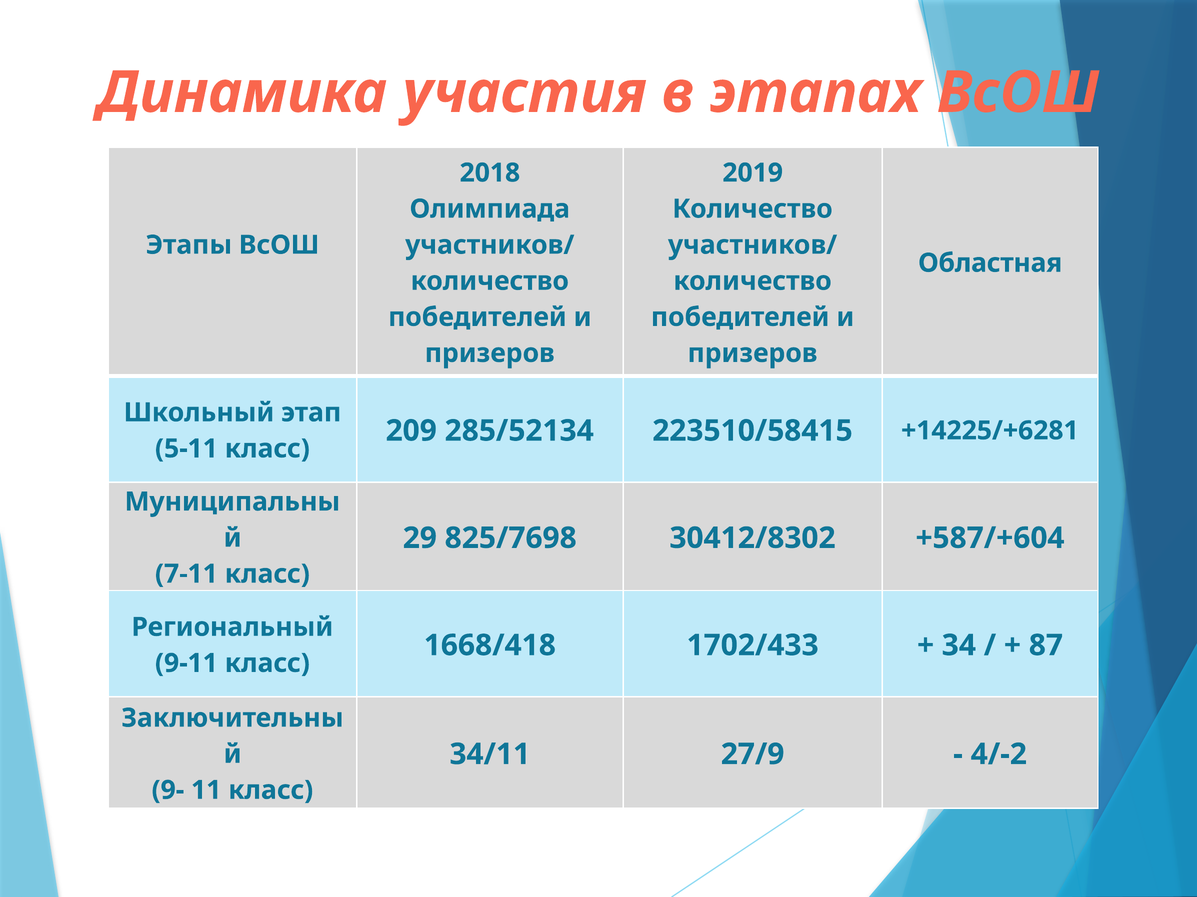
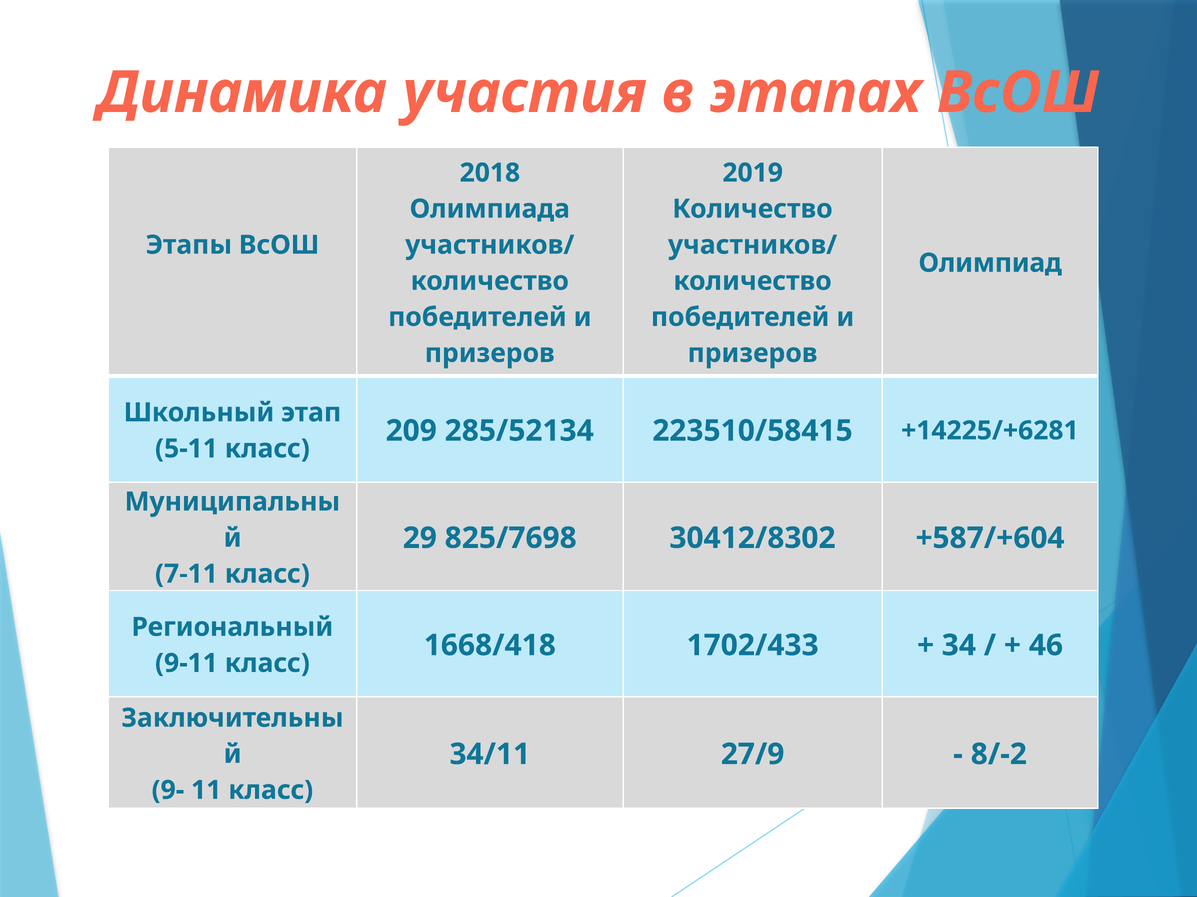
Областная: Областная -> Олимпиад (990, 263)
87: 87 -> 46 (1046, 646)
4/-2: 4/-2 -> 8/-2 (999, 755)
